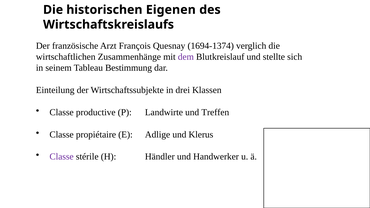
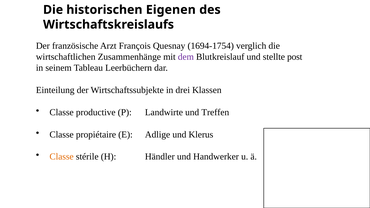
1694-1374: 1694-1374 -> 1694-1754 (211, 46)
sich: sich -> post (295, 57)
Bestimmung: Bestimmung -> Leerbüchern (129, 68)
Classe colour: purple -> orange (62, 157)
